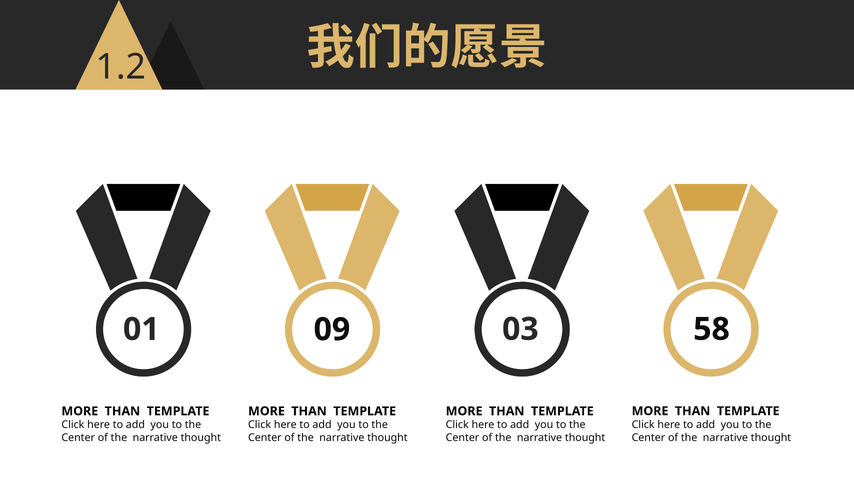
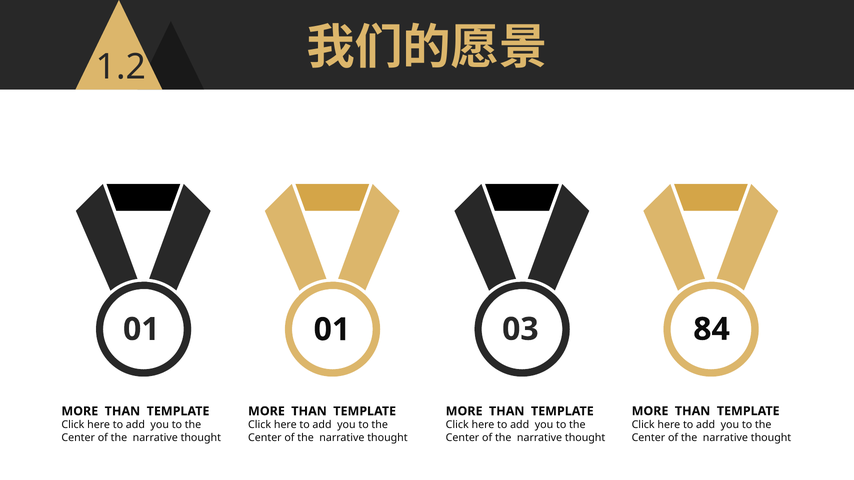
01 09: 09 -> 01 (332, 330)
58: 58 -> 84 (712, 330)
